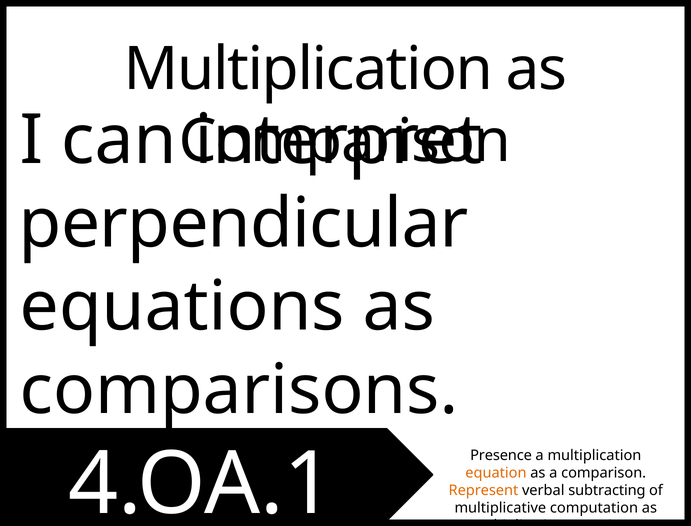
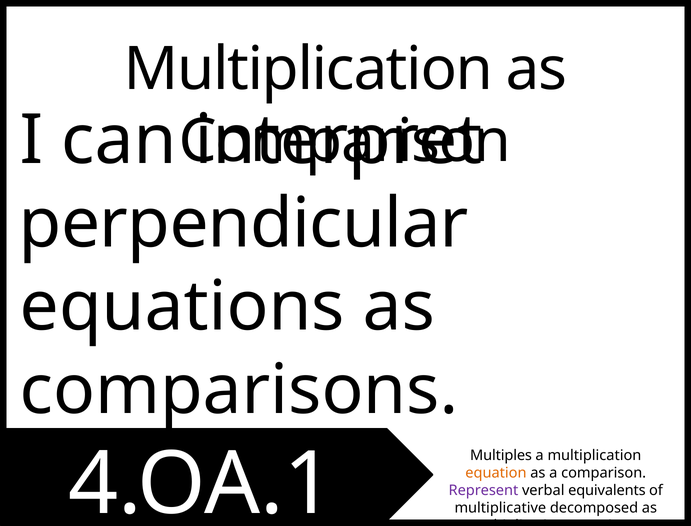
Presence: Presence -> Multiples (501, 456)
Represent colour: orange -> purple (483, 491)
subtracting: subtracting -> equivalents (607, 491)
computation: computation -> decomposed (594, 508)
